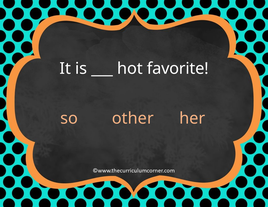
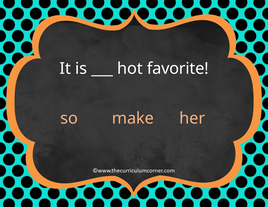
other: other -> make (133, 118)
